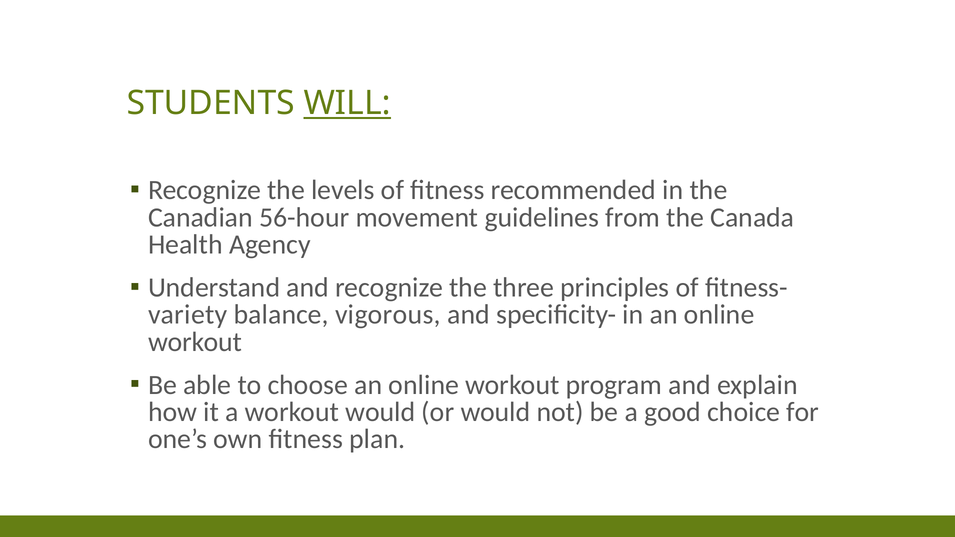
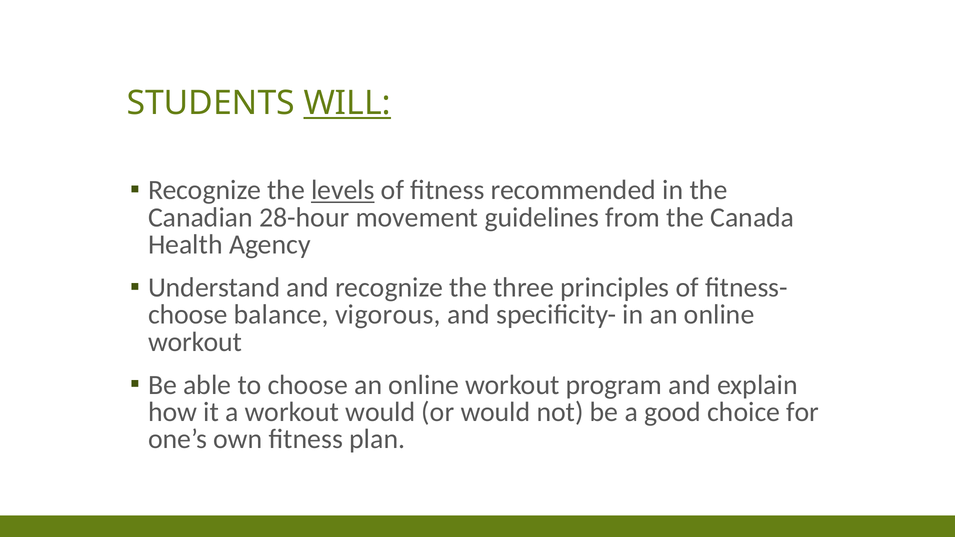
levels underline: none -> present (343, 190)
56-hour: 56-hour -> 28-hour (304, 217)
variety: variety -> choose (188, 315)
